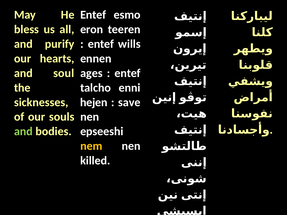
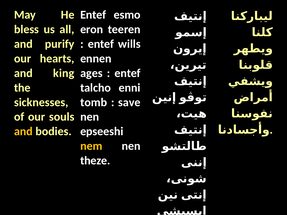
soul: soul -> king (64, 73)
hejen: hejen -> tomb (94, 102)
and colour: light green -> yellow (23, 132)
killed: killed -> theze (95, 161)
